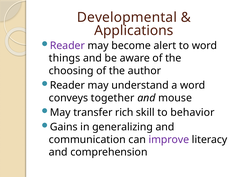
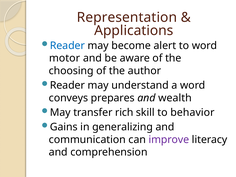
Developmental: Developmental -> Representation (127, 17)
Reader colour: purple -> blue (67, 46)
things: things -> motor (65, 58)
together: together -> prepares (113, 98)
mouse: mouse -> wealth (175, 98)
